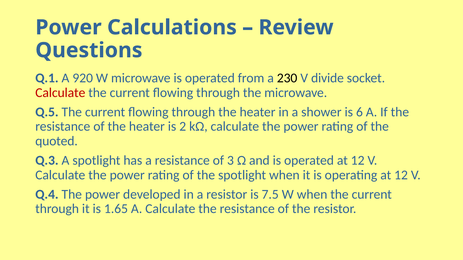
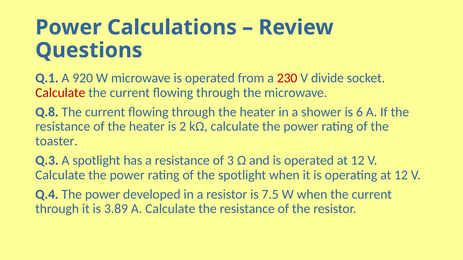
230 colour: black -> red (287, 78)
Q.5: Q.5 -> Q.8 (47, 112)
quoted: quoted -> toaster (56, 141)
1.65: 1.65 -> 3.89 (116, 209)
